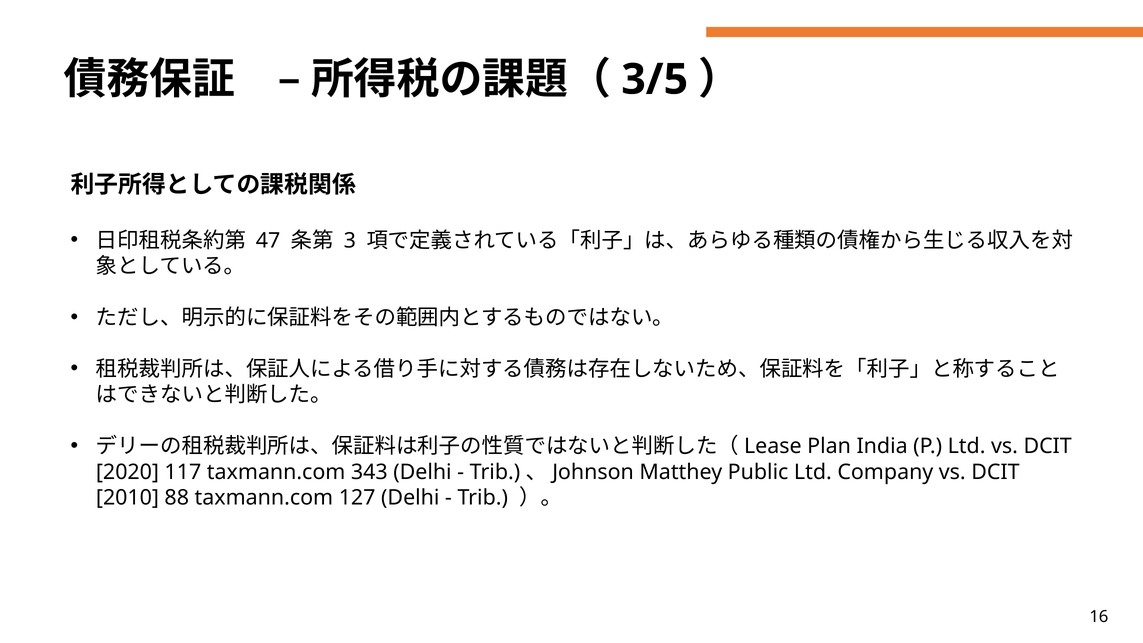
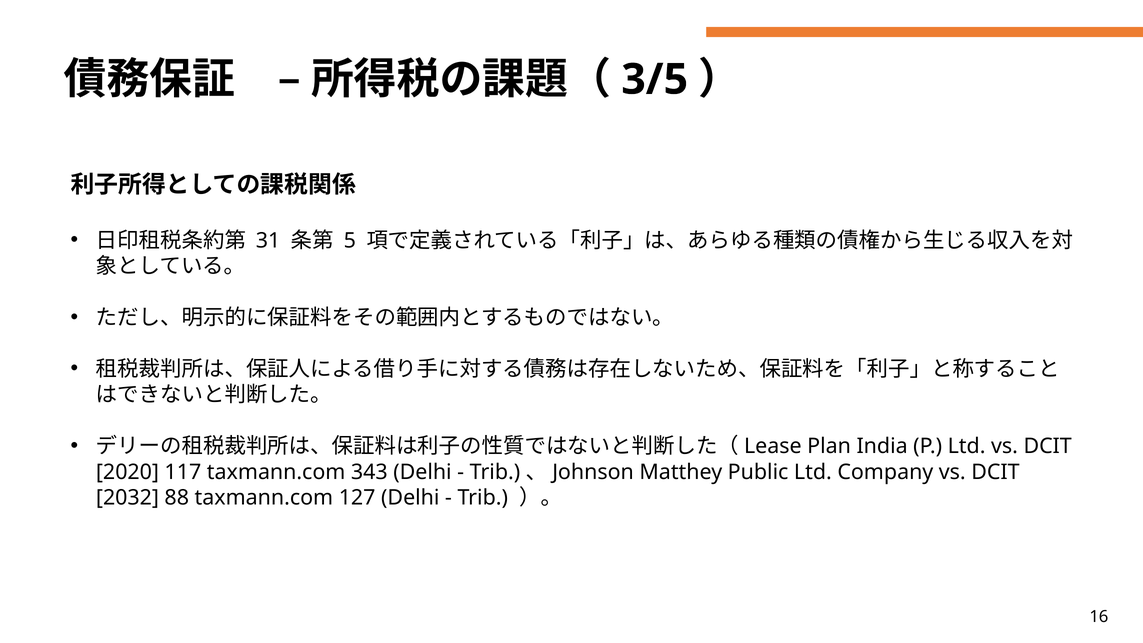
47: 47 -> 31 (268, 240)
3: 3 -> 5 (350, 240)
2010: 2010 -> 2032 (127, 498)
